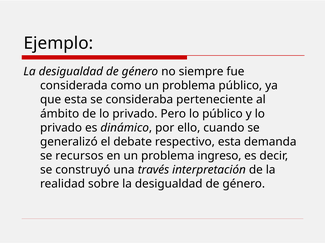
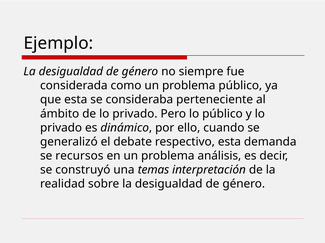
ingreso: ingreso -> análisis (219, 156)
través: través -> temas (153, 170)
